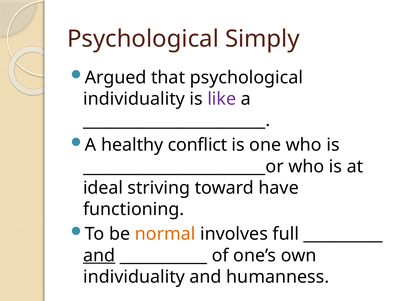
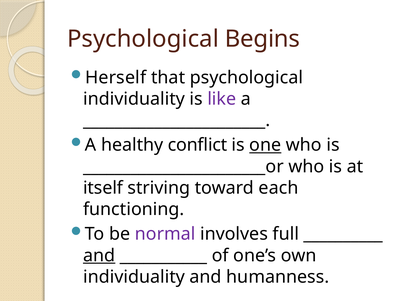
Simply: Simply -> Begins (262, 39)
Argued: Argued -> Herself (116, 78)
one underline: none -> present (265, 145)
ideal: ideal -> itself (103, 188)
have: have -> each (279, 188)
normal colour: orange -> purple (165, 234)
